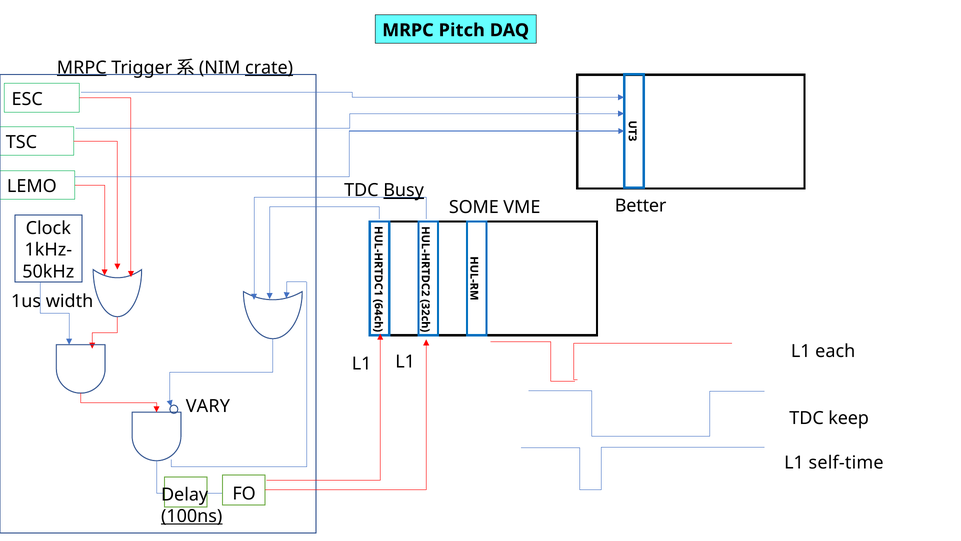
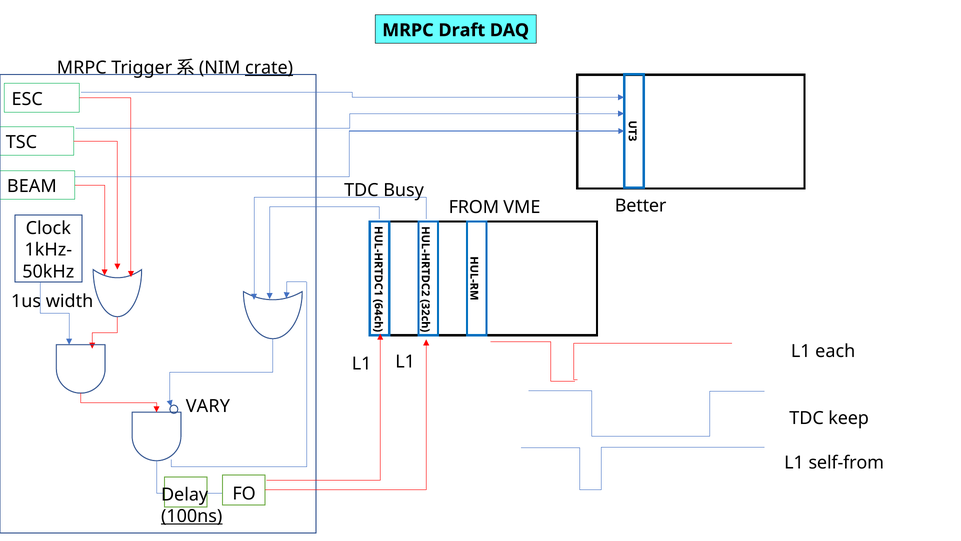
Pitch: Pitch -> Draft (462, 30)
MRPC underline: present -> none (82, 68)
LEMO: LEMO -> BEAM (32, 186)
Busy underline: present -> none (404, 190)
SOME: SOME -> FROM (474, 207)
self-time: self-time -> self-from (846, 462)
